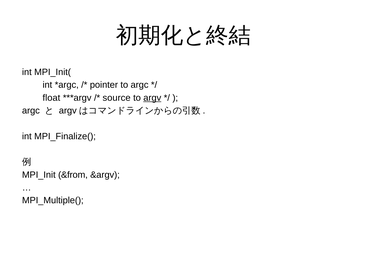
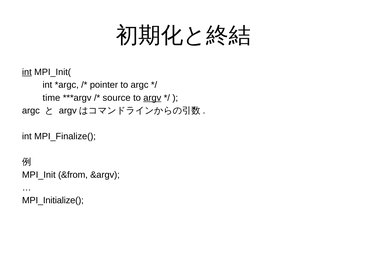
int underline: none -> present (27, 72)
float: float -> time (51, 98)
MPI_Multiple(: MPI_Multiple( -> MPI_Initialize( (53, 201)
